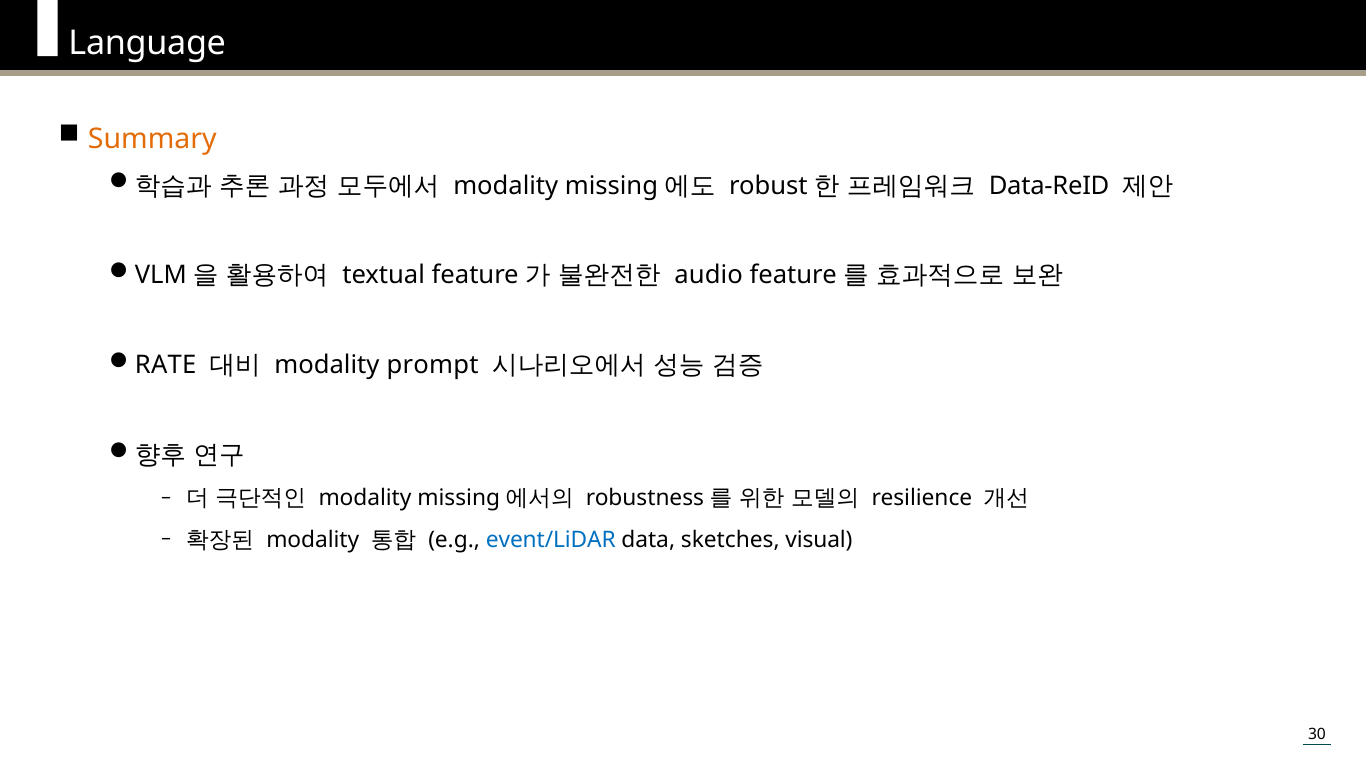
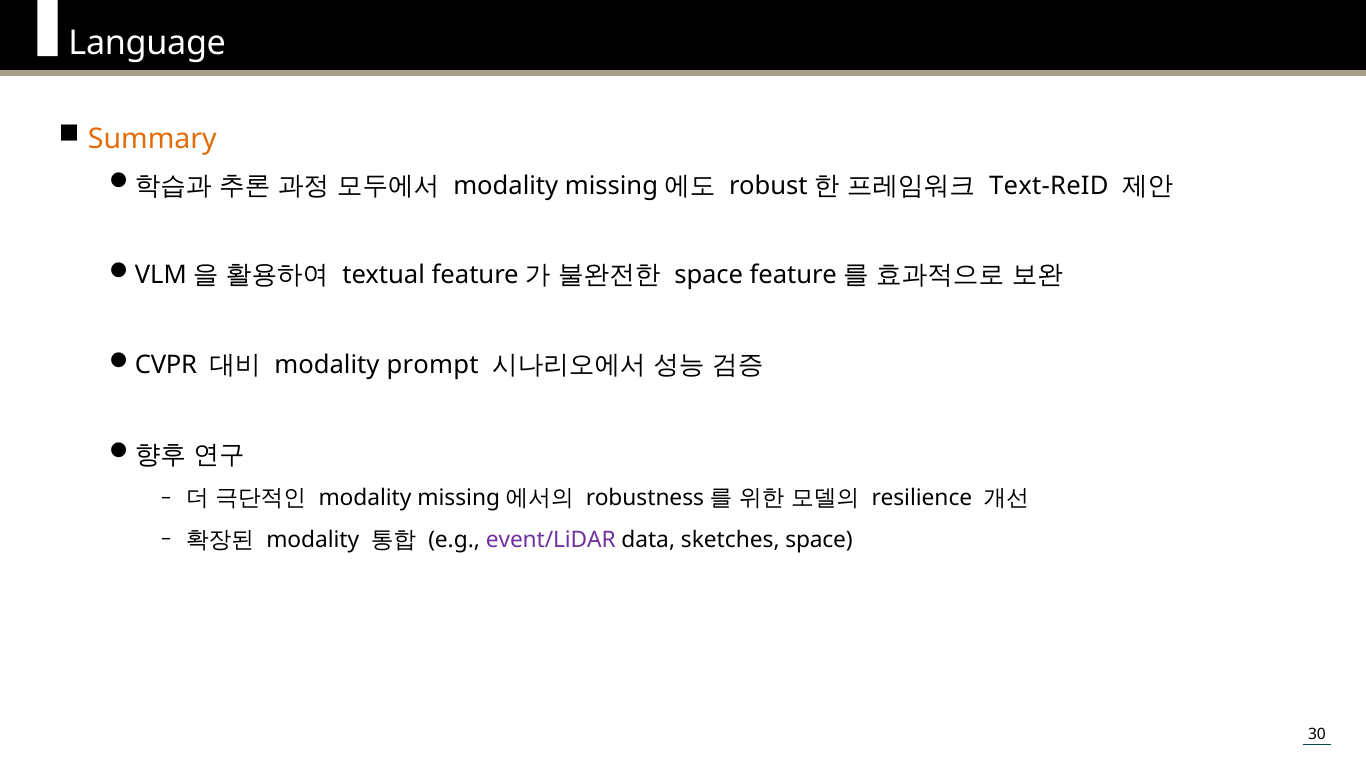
Data-ReID: Data-ReID -> Text-ReID (1049, 186)
audio: audio -> space (709, 276)
RATE: RATE -> CVPR (166, 366)
event/LiDAR colour: blue -> purple (551, 540)
sketches visual: visual -> space (819, 540)
